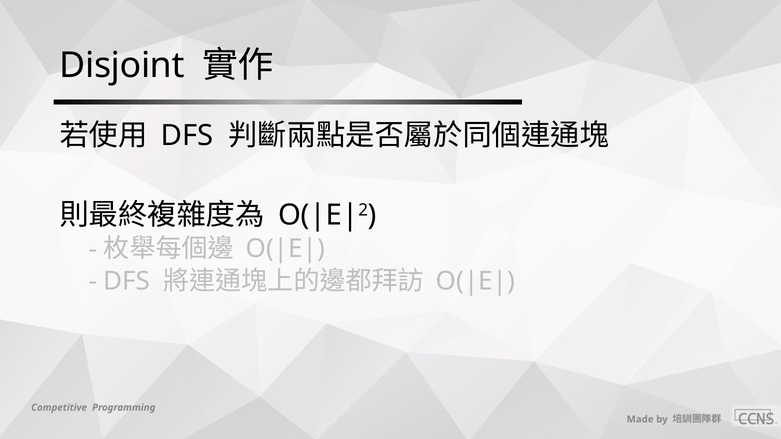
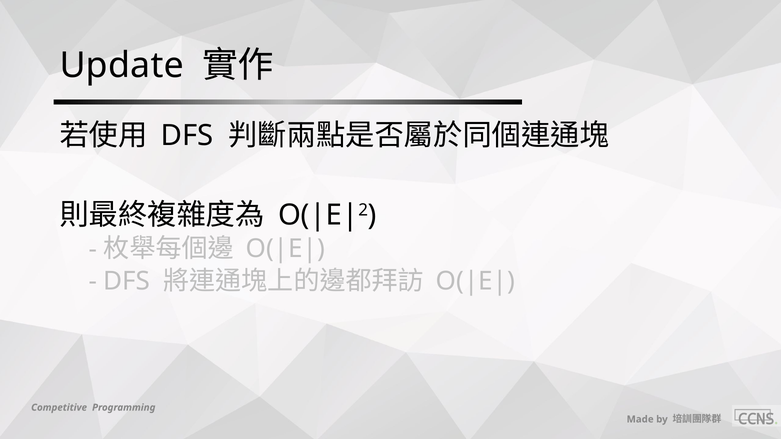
Disjoint: Disjoint -> Update (122, 66)
